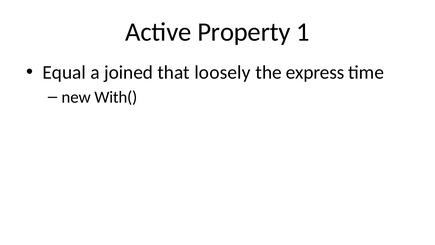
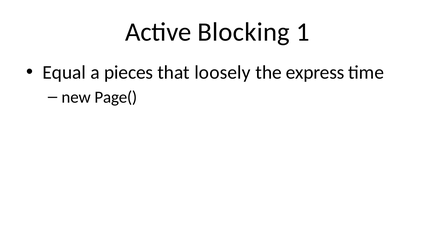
Property: Property -> Blocking (244, 32)
joined: joined -> pieces (129, 72)
With(: With( -> Page( (116, 97)
